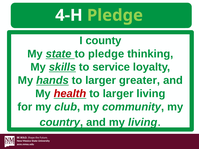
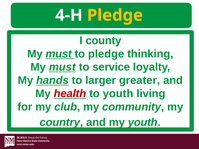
Pledge colour: light green -> yellow (115, 15)
state: state -> must (59, 54)
skills: skills -> must (62, 67)
larger: larger -> youth (118, 94)
my living: living -> youth (143, 122)
